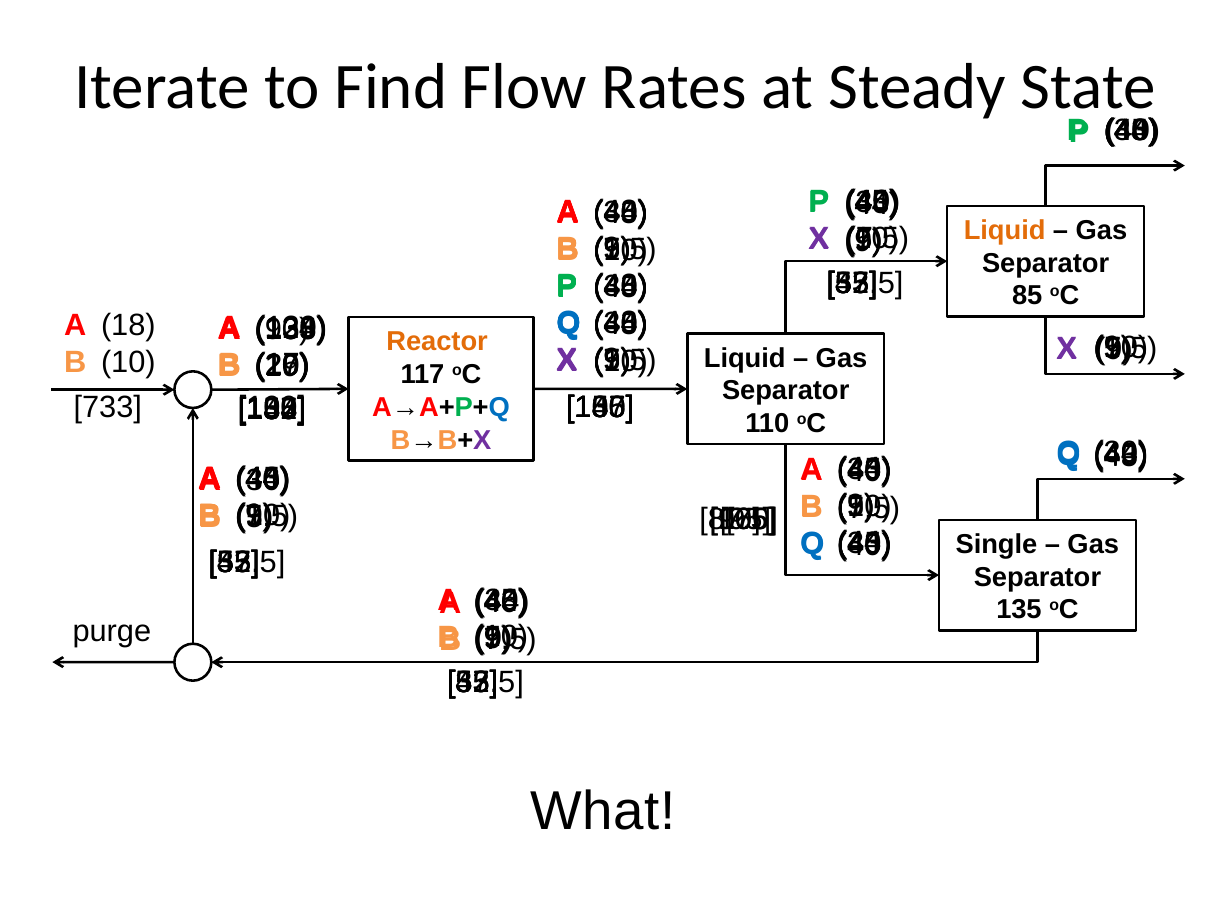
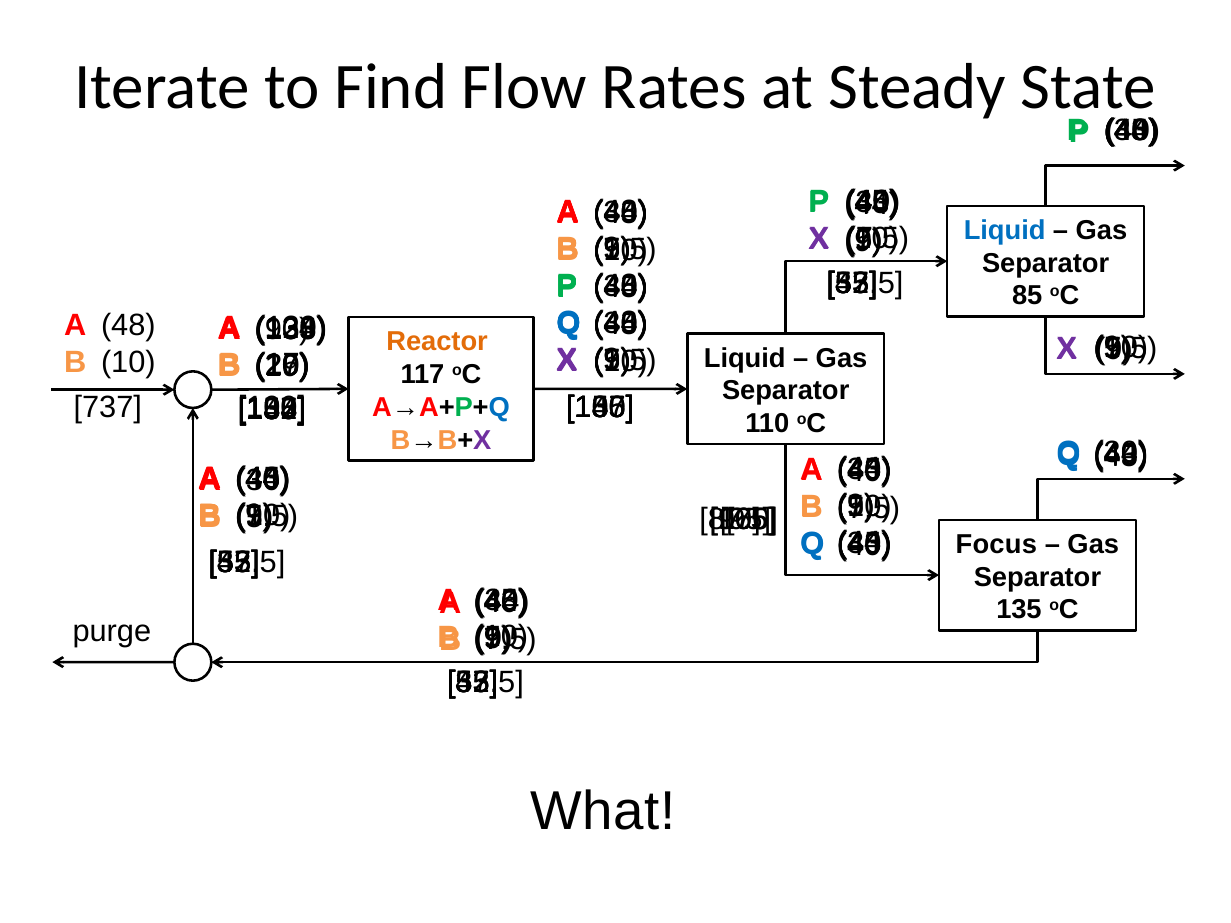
Liquid colour: orange -> blue (1005, 230)
18: 18 -> 48 (128, 326)
733: 733 -> 737 (108, 408)
Single: Single -> Focus (996, 544)
